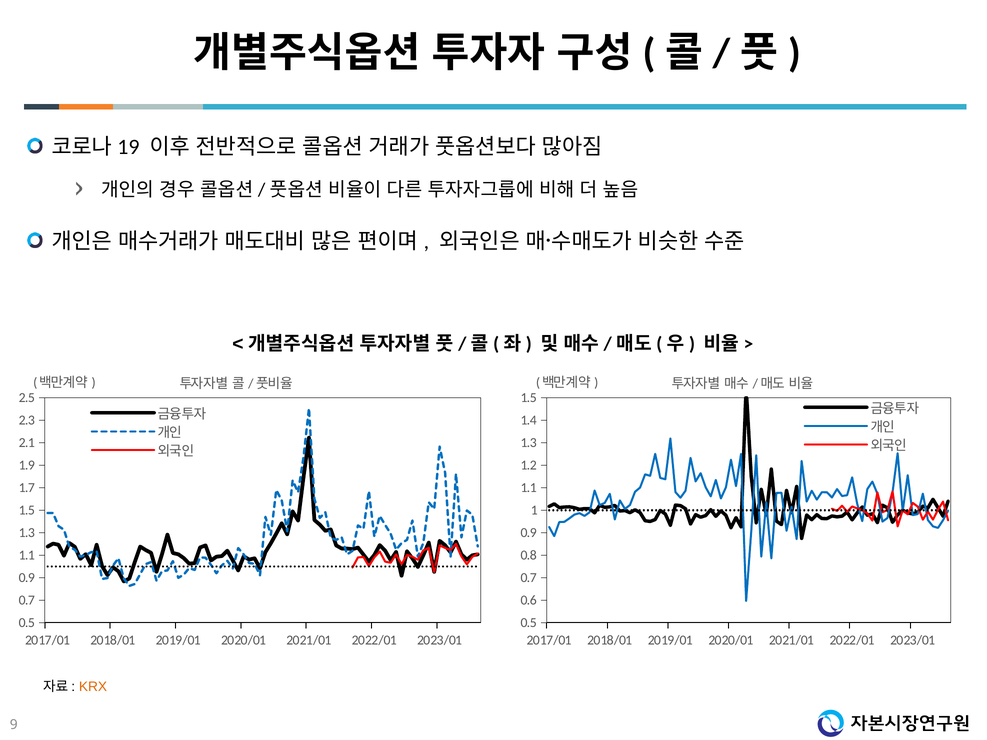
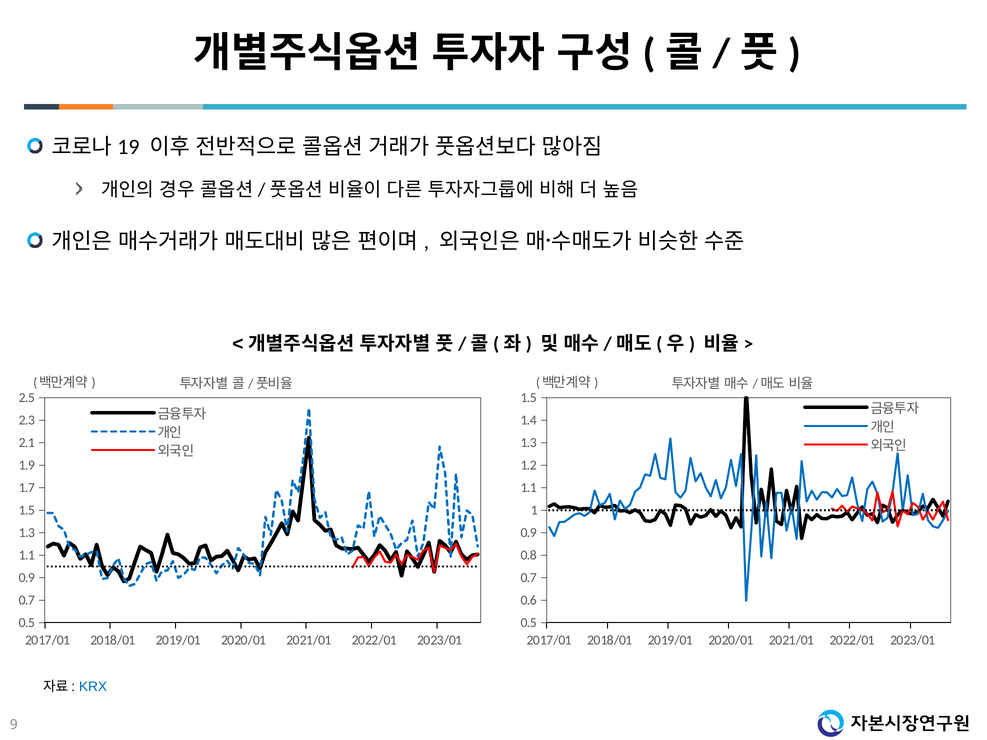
KRX colour: orange -> blue (93, 687)
